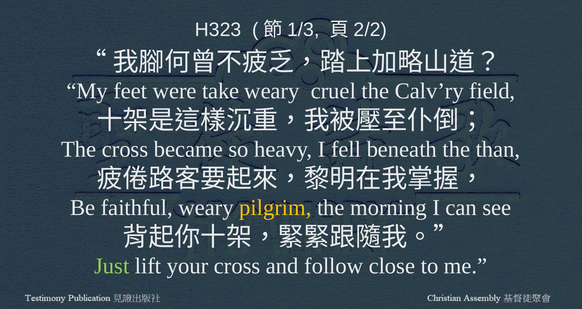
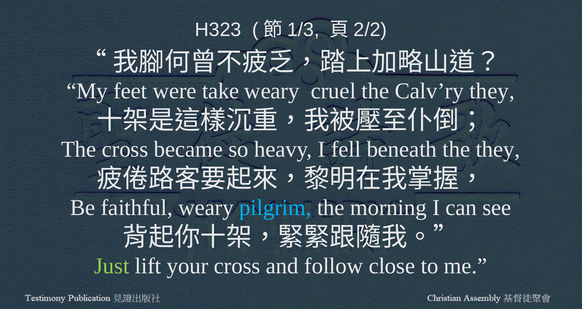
Calv’ry field: field -> they (492, 91)
the than: than -> they (498, 149)
pilgrim colour: yellow -> light blue (275, 207)
